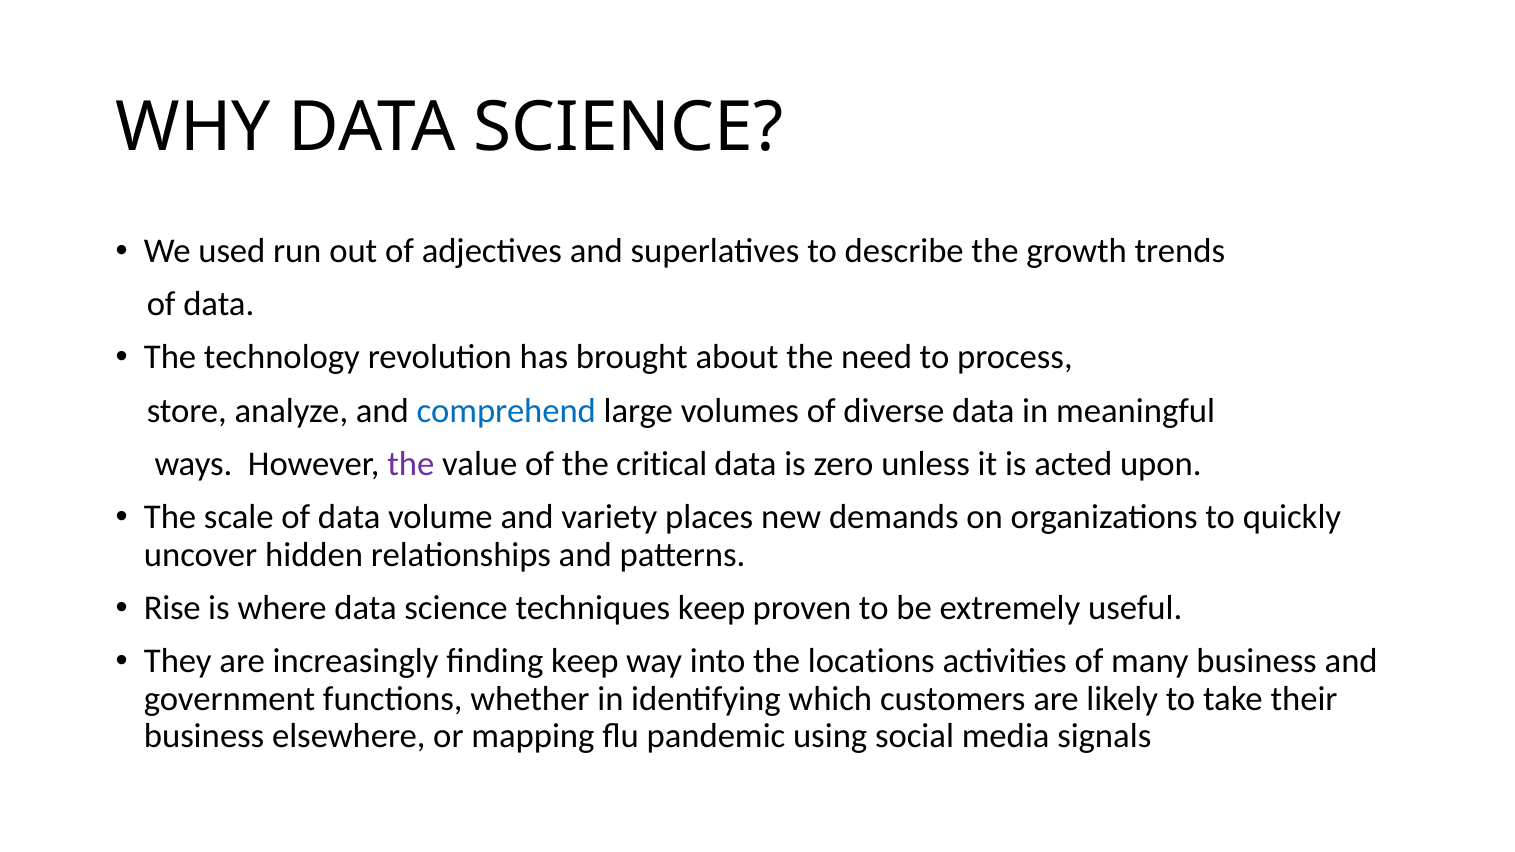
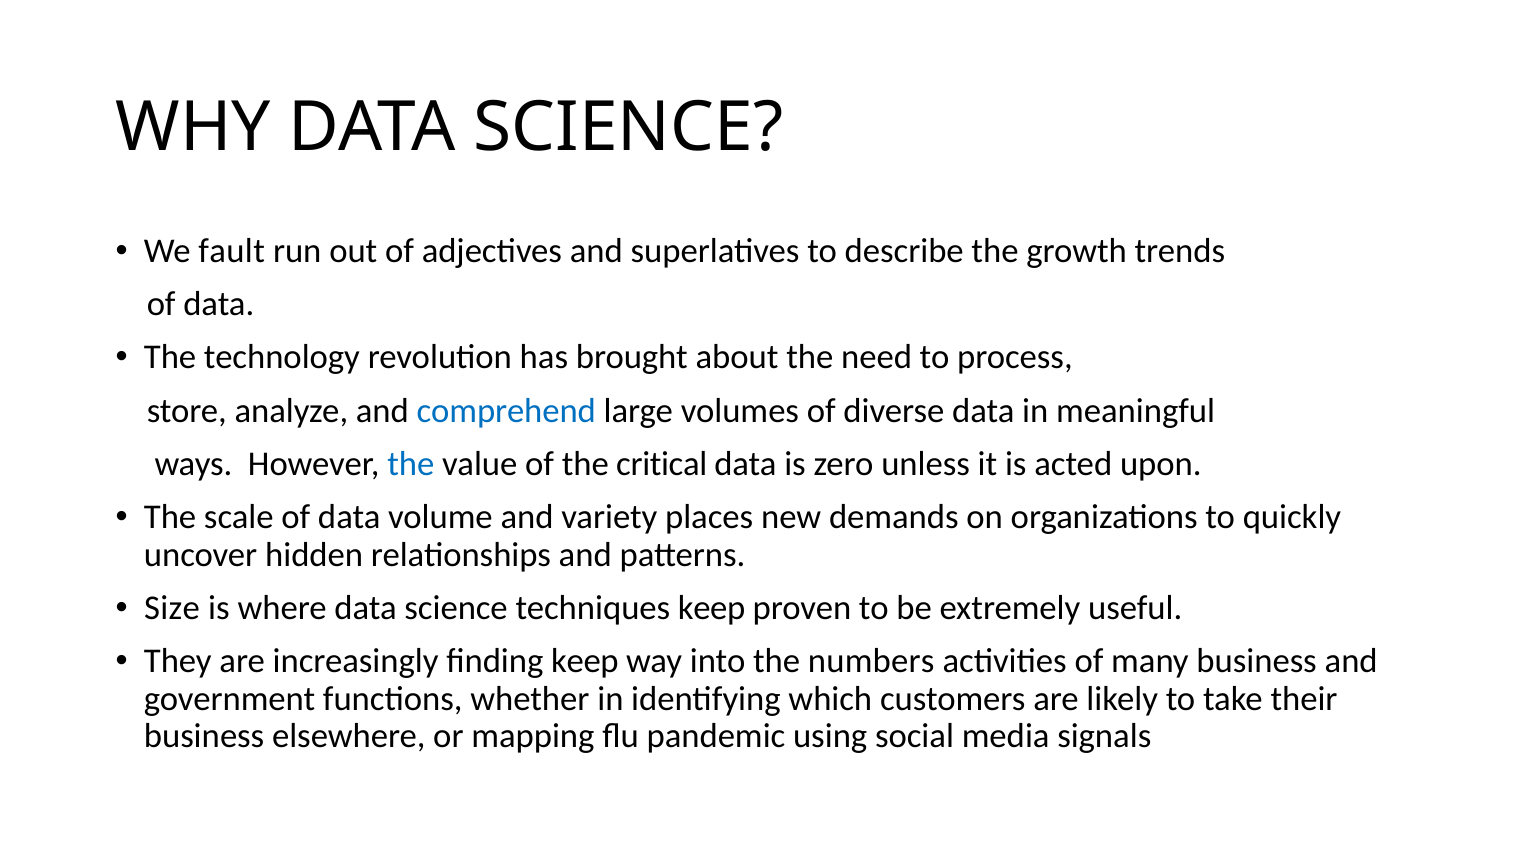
used: used -> fault (232, 251)
the colour: purple -> blue (411, 464)
Rise: Rise -> Size (172, 608)
locations: locations -> numbers (871, 661)
